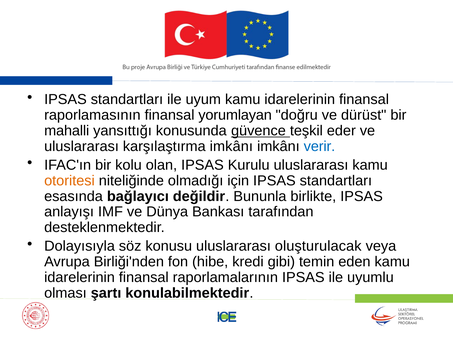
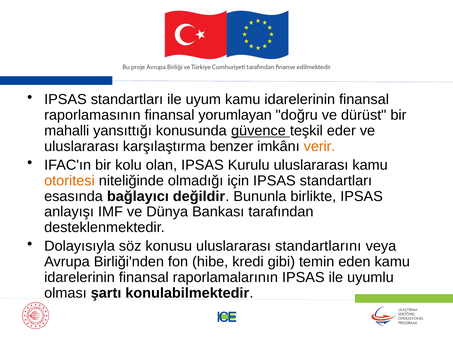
karşılaştırma imkânı: imkânı -> benzer (231, 147)
verir colour: blue -> orange (319, 147)
oluşturulacak: oluşturulacak -> standartlarını (318, 247)
